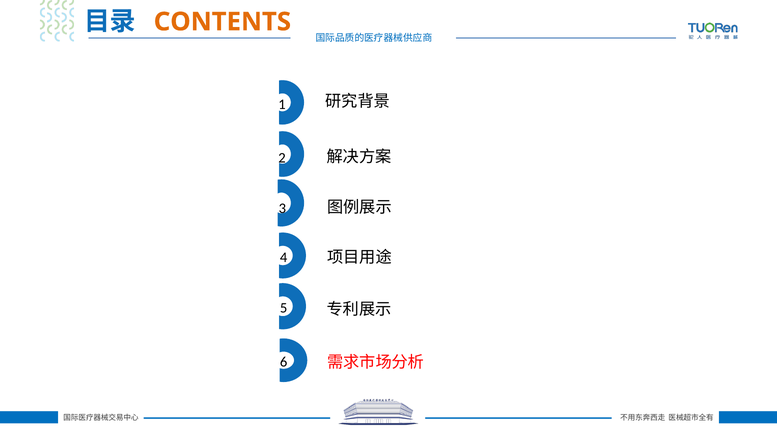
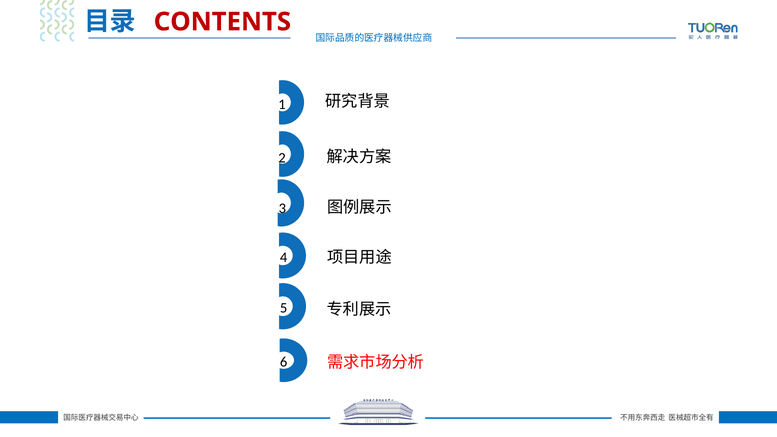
CONTENTS colour: orange -> red (222, 22)
